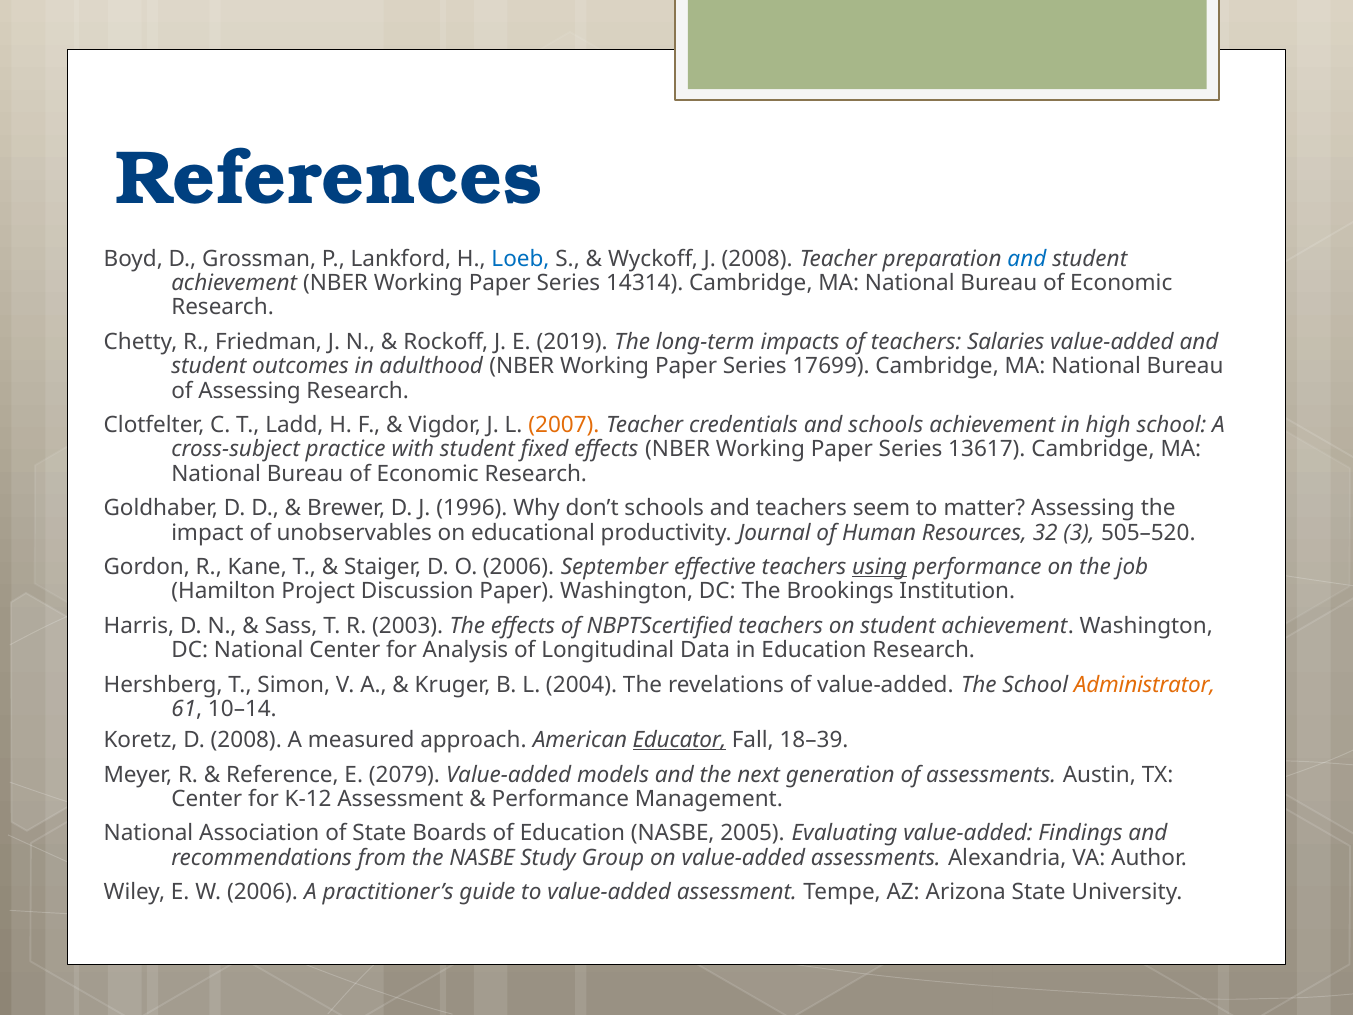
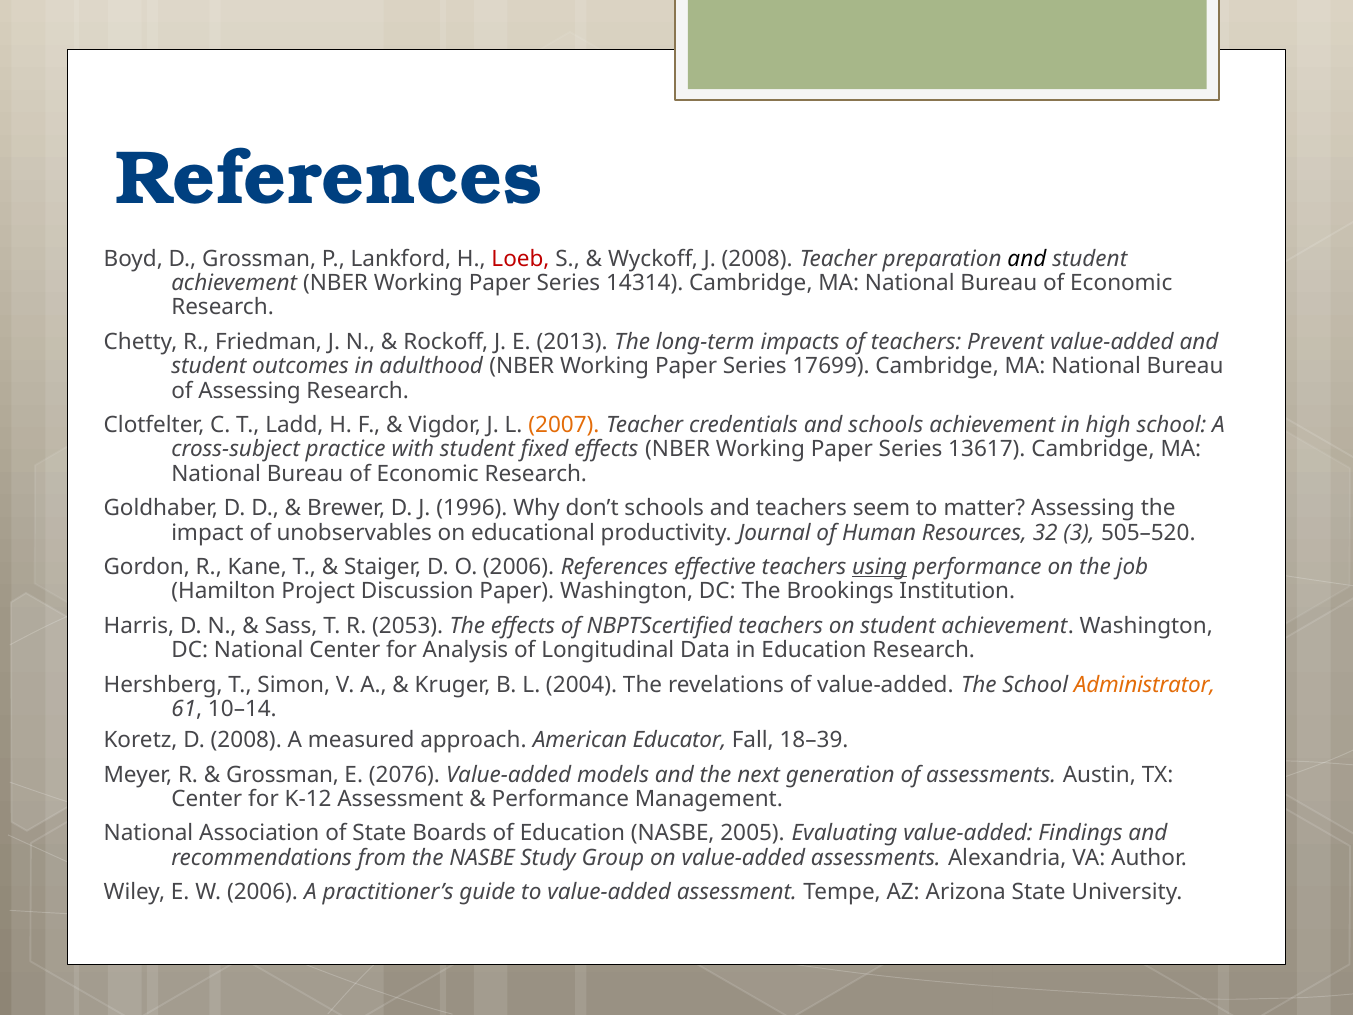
Loeb colour: blue -> red (520, 259)
and colour: blue -> black (1027, 259)
2019: 2019 -> 2013 (572, 342)
Salaries: Salaries -> Prevent (1006, 342)
2006 September: September -> References (614, 567)
2003: 2003 -> 2053 (408, 626)
Educator underline: present -> none (679, 740)
Reference: Reference -> Grossman (283, 774)
2079: 2079 -> 2076 (404, 774)
